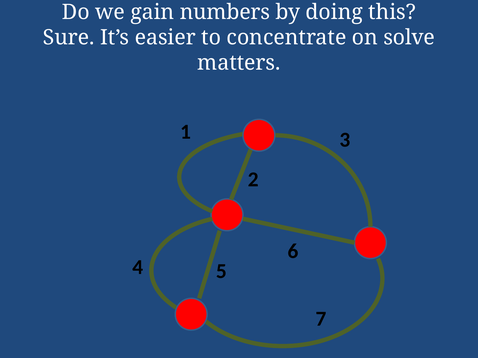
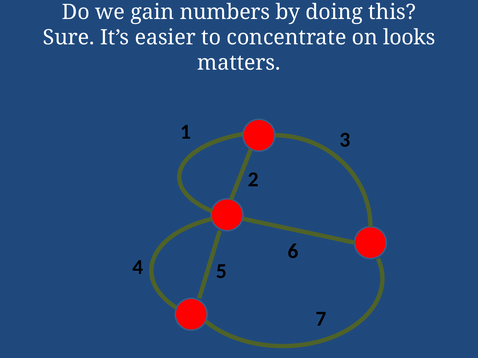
solve: solve -> looks (409, 38)
